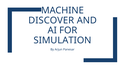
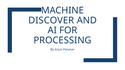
SIMULATION: SIMULATION -> PROCESSING (62, 40)
